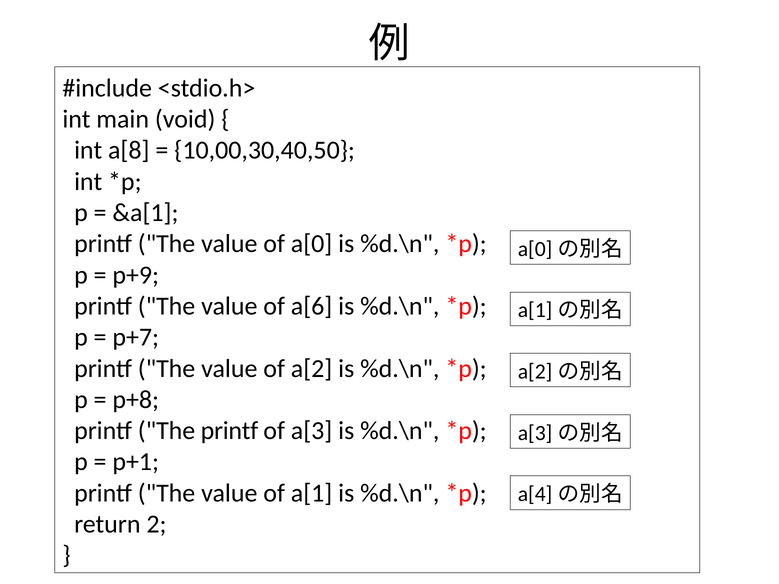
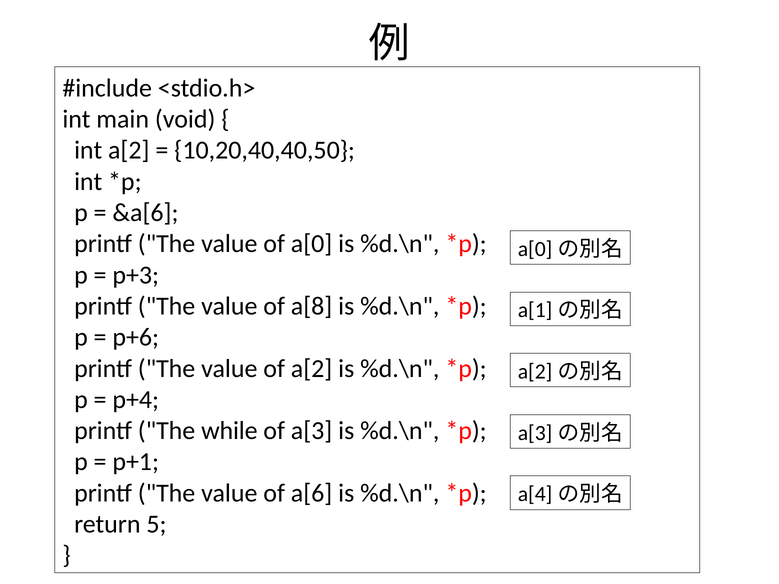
int a[8: a[8 -> a[2 (129, 150)
10,00,30,40,50: 10,00,30,40,50 -> 10,20,40,40,50 (265, 150)
&a[1: &a[1 -> &a[6 (145, 213)
p+9: p+9 -> p+3 (136, 275)
a[6: a[6 -> a[8 (312, 306)
p+7: p+7 -> p+6 (136, 337)
p+8: p+8 -> p+4 (136, 400)
The printf: printf -> while (229, 431)
a[1: a[1 -> a[6 (312, 493)
2: 2 -> 5 (156, 524)
